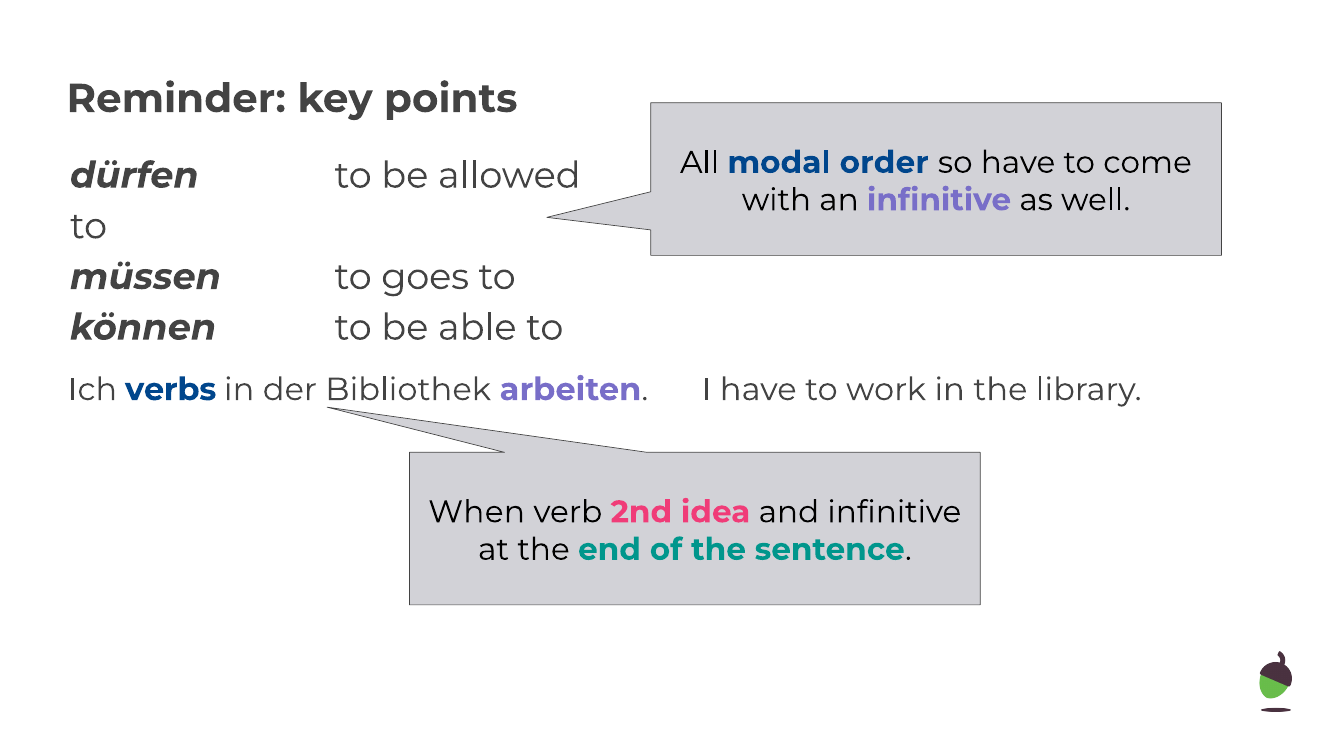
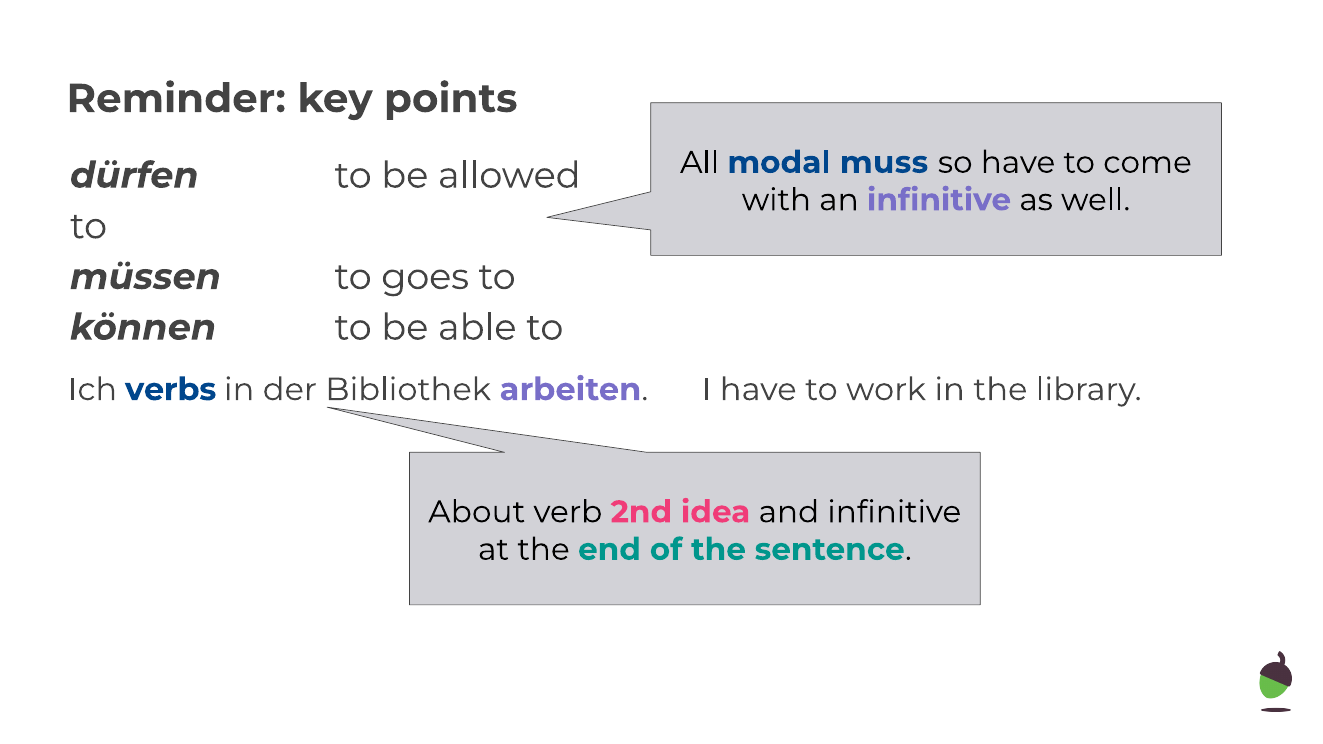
order: order -> muss (884, 163)
When: When -> About (477, 512)
